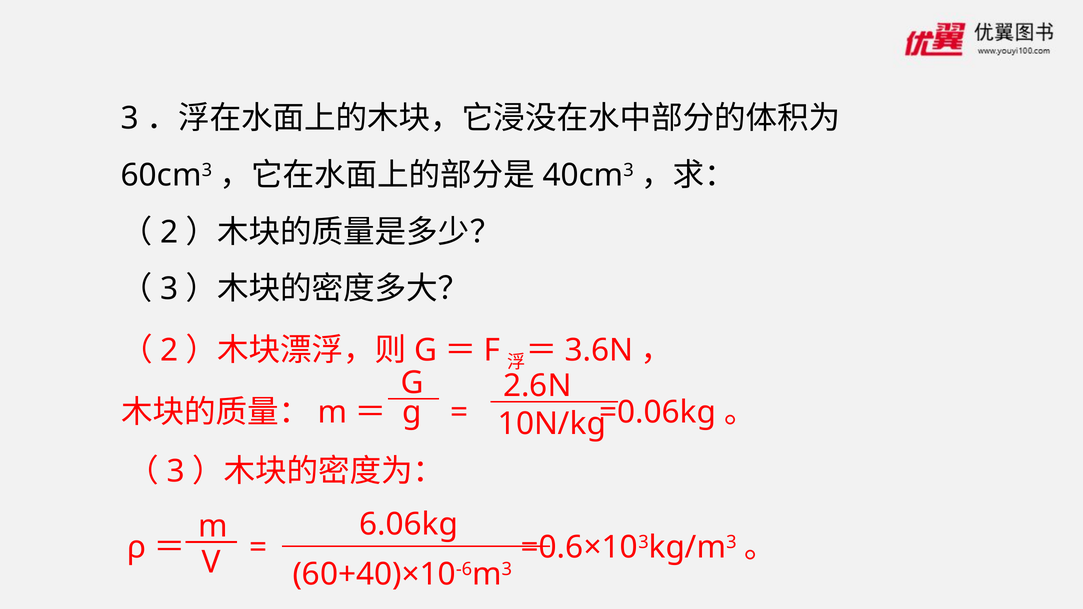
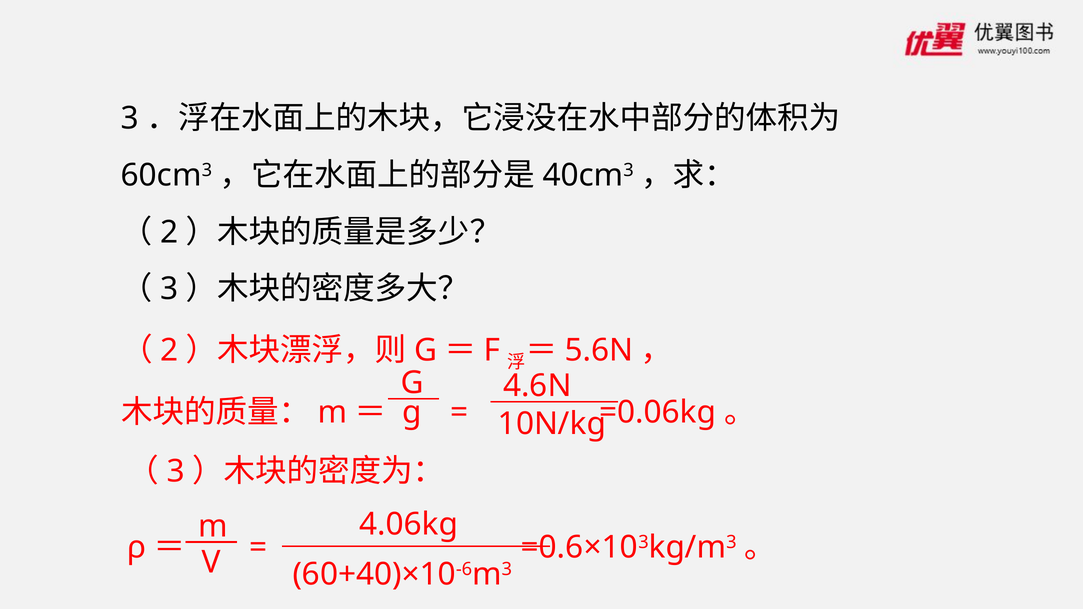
3.6N: 3.6N -> 5.6N (599, 350)
2.6N: 2.6N -> 4.6N (537, 386)
6.06kg: 6.06kg -> 4.06kg (409, 525)
